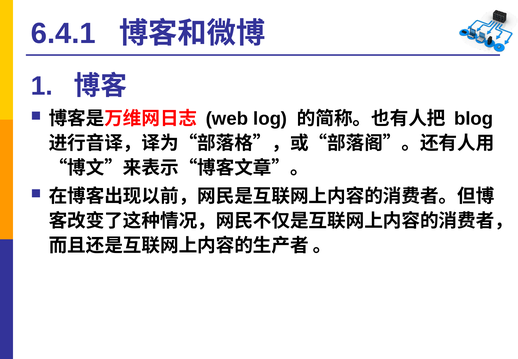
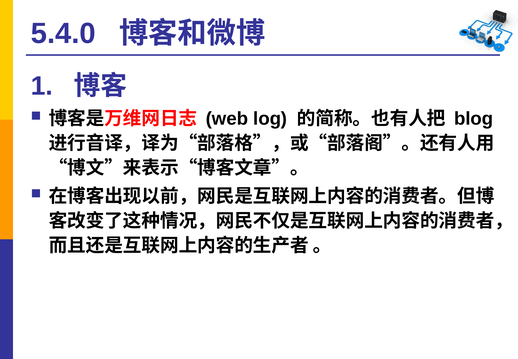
6.4.1: 6.4.1 -> 5.4.0 (63, 33)
